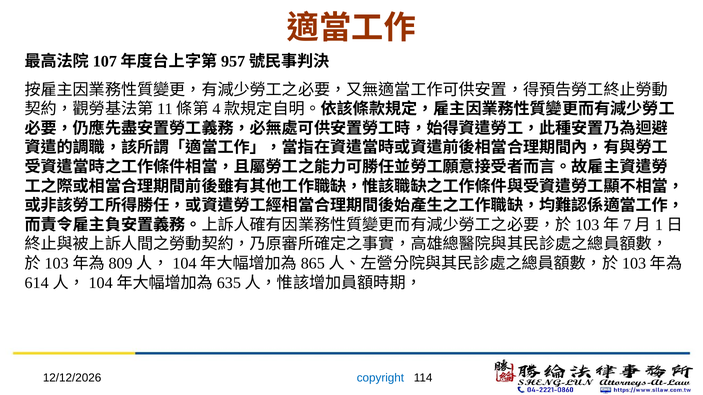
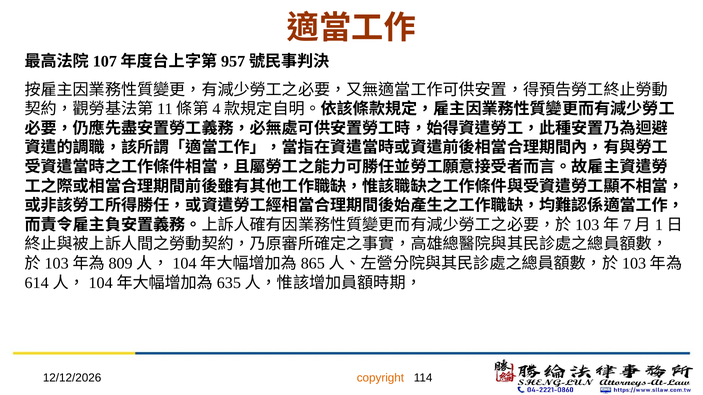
copyright colour: blue -> orange (380, 378)
